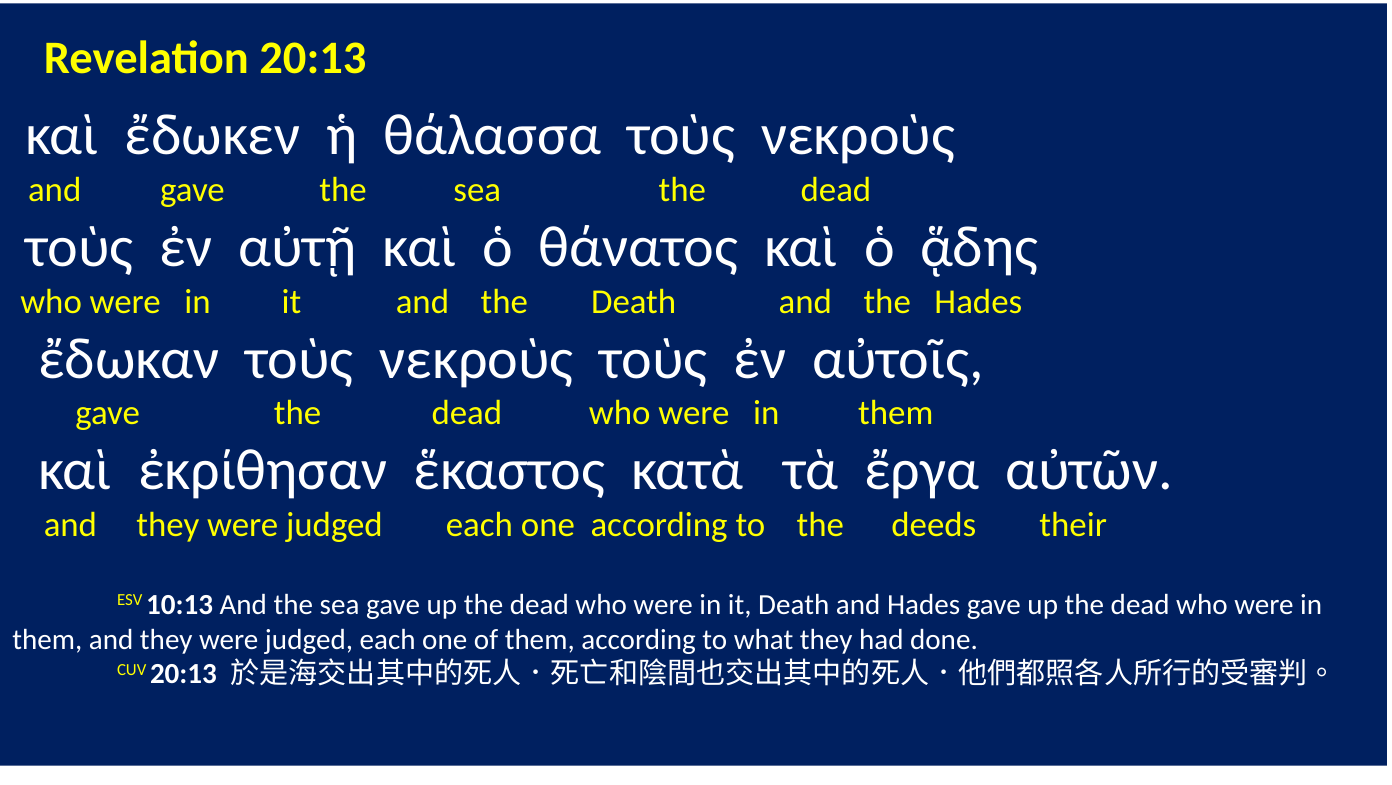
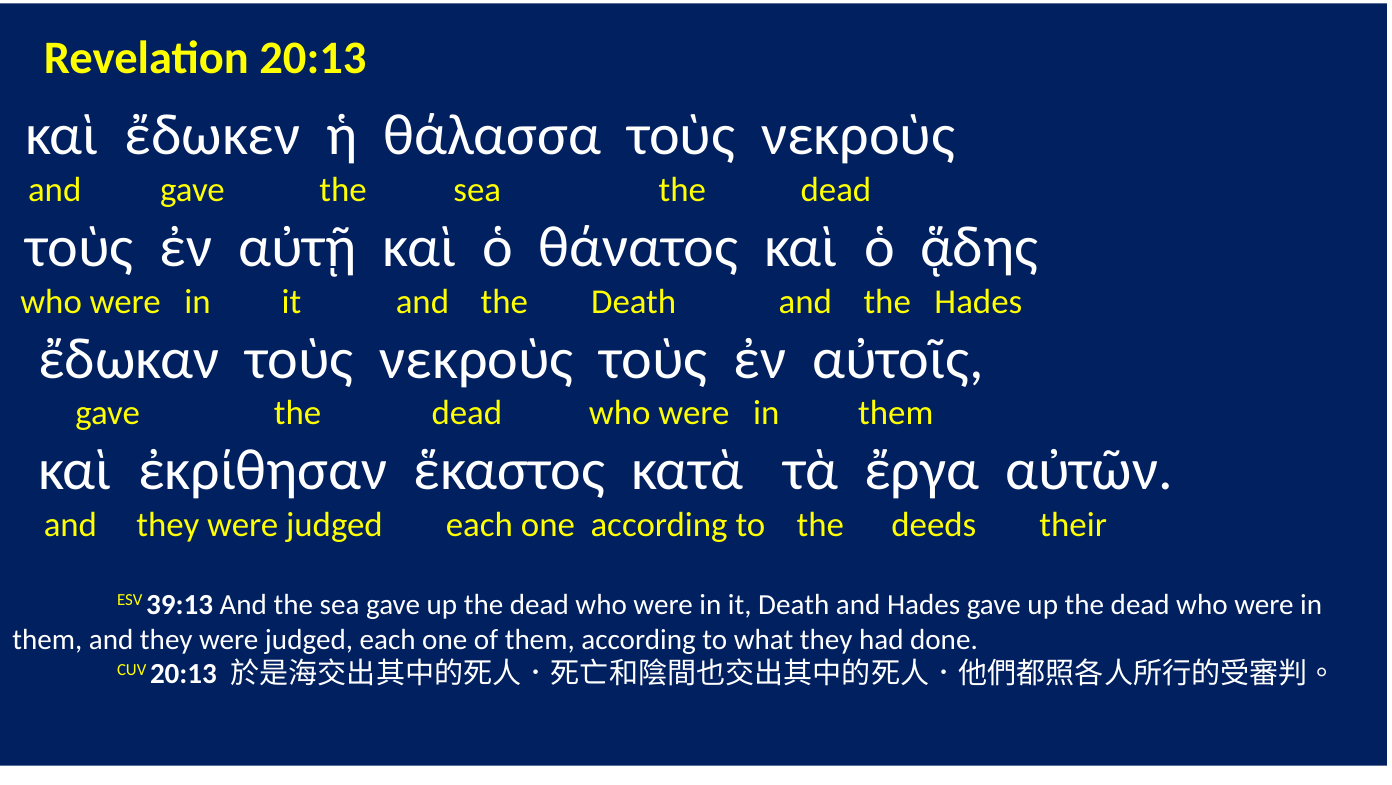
10:13: 10:13 -> 39:13 (180, 604)
